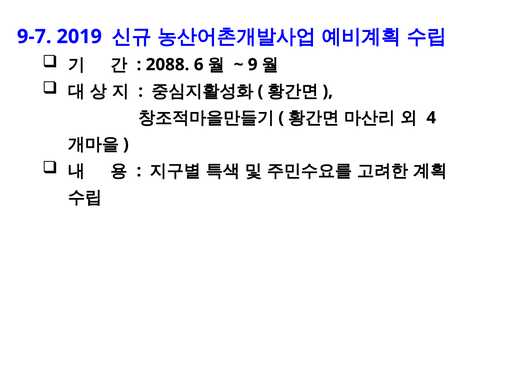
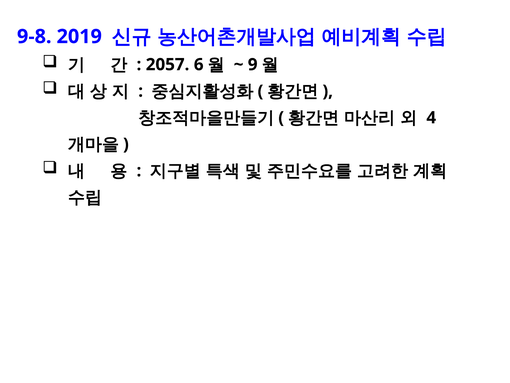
9-7: 9-7 -> 9-8 (34, 37)
2088: 2088 -> 2057 (168, 65)
